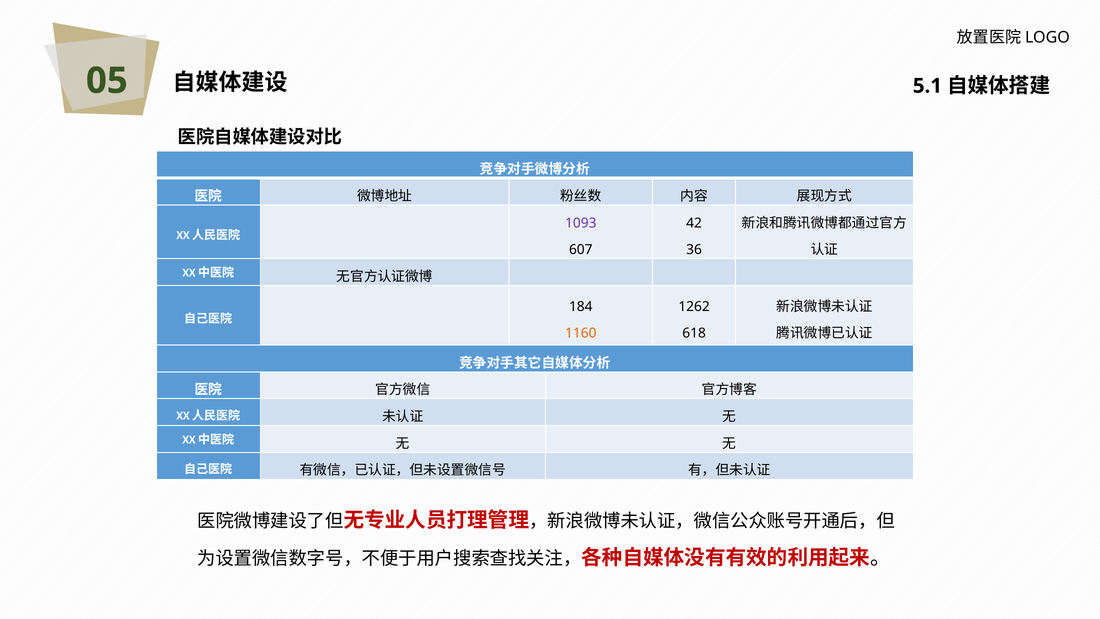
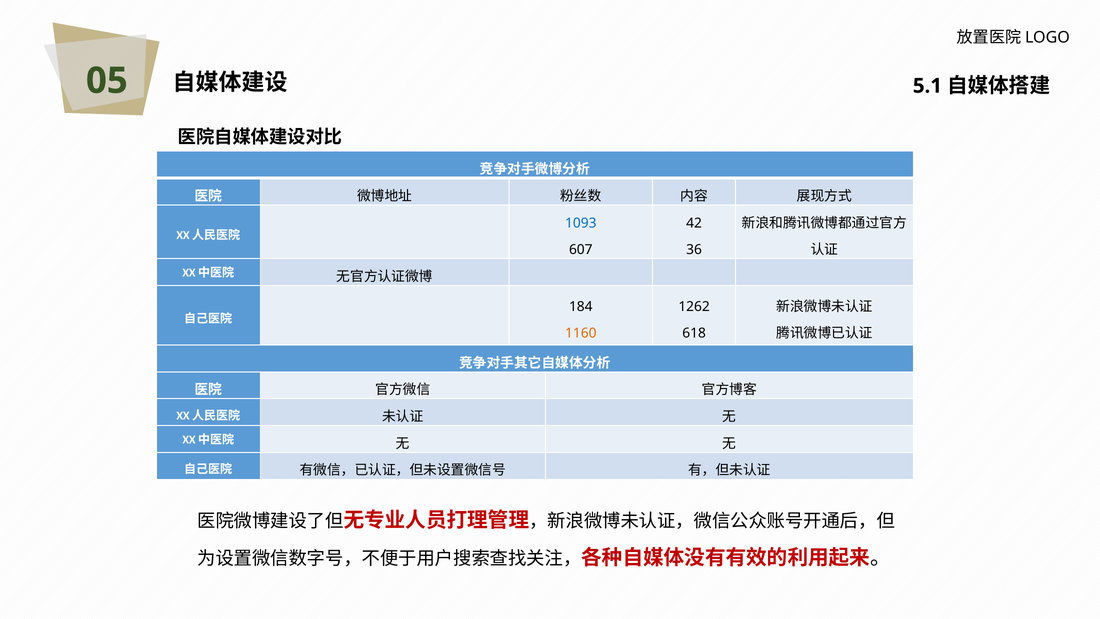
1093 colour: purple -> blue (581, 223)
